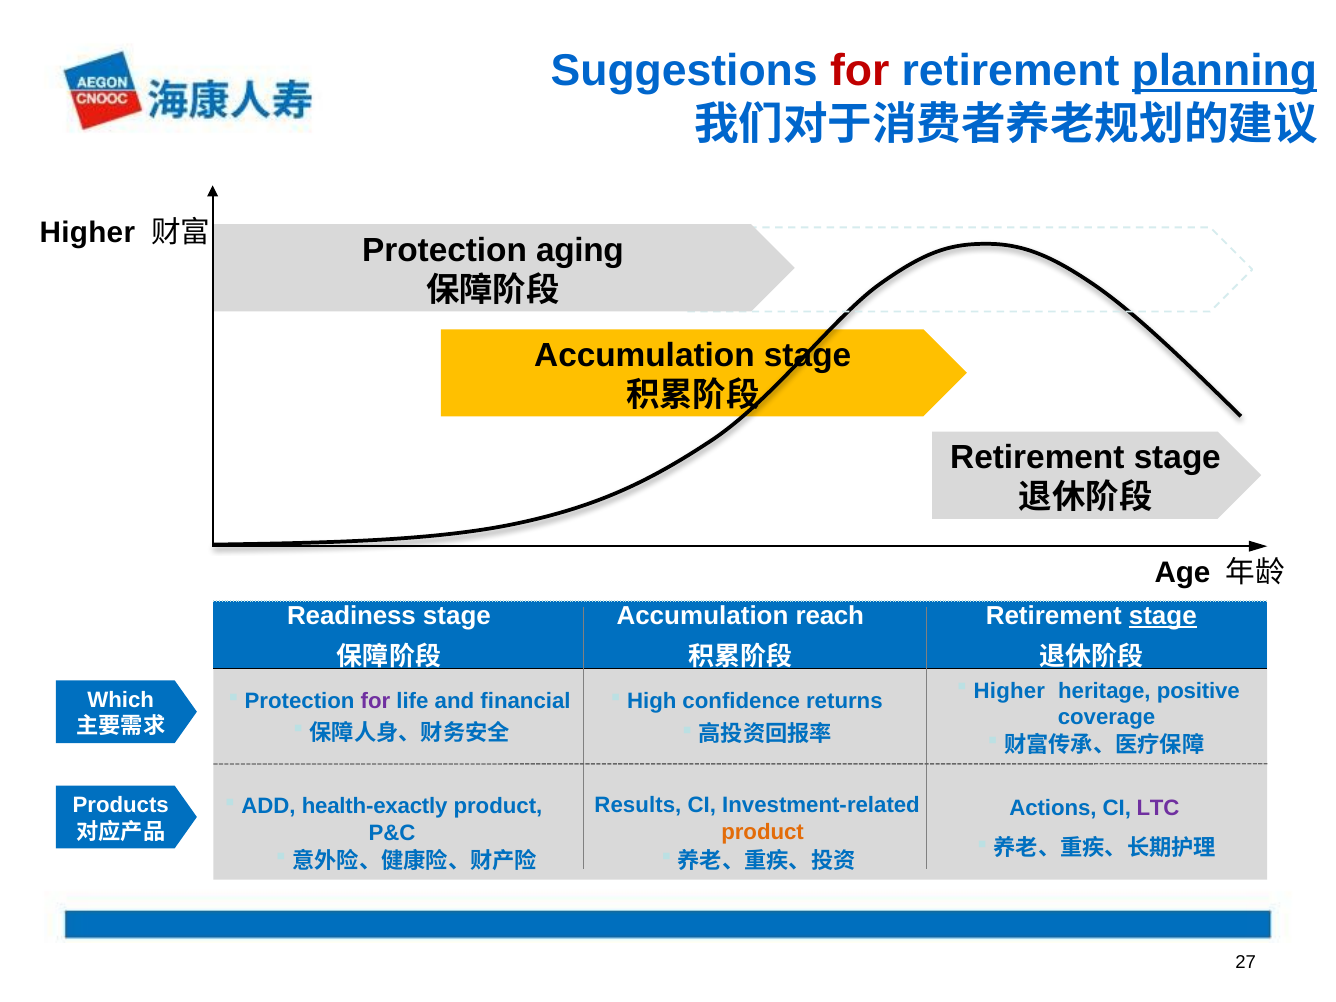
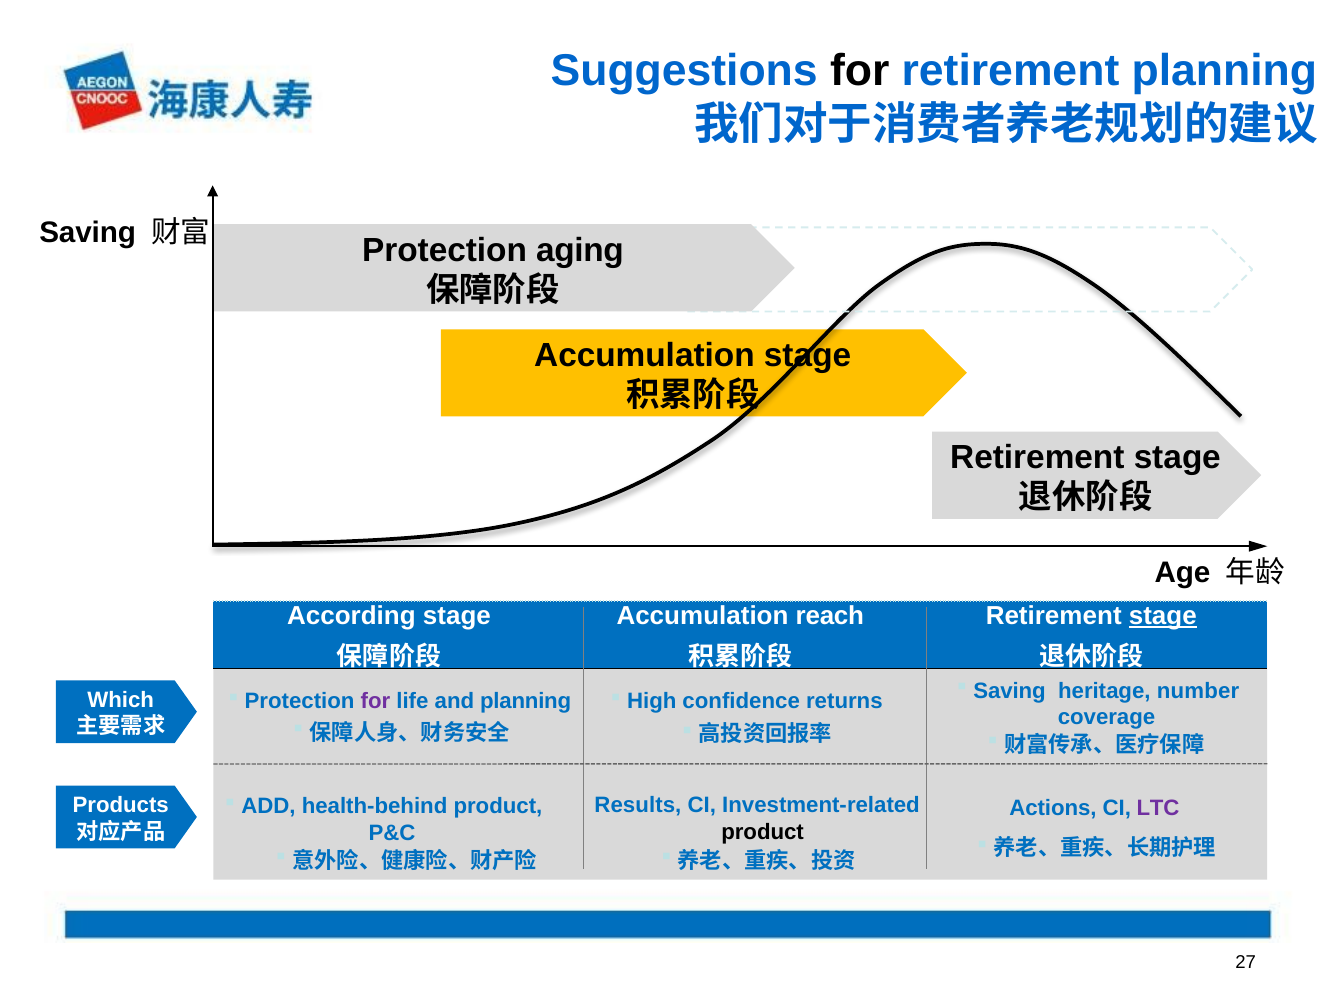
for colour: red -> black (860, 71)
planning underline: present -> none (1224, 71)
Higher: Higher -> Saving (88, 233)
Readiness: Readiness -> According (351, 616)
Higher: Higher -> Saving (1010, 691)
positive: positive -> number (1198, 691)
and financial: financial -> planning (526, 701)
health-exactly: health-exactly -> health-behind (375, 807)
product colour: orange -> black (763, 832)
